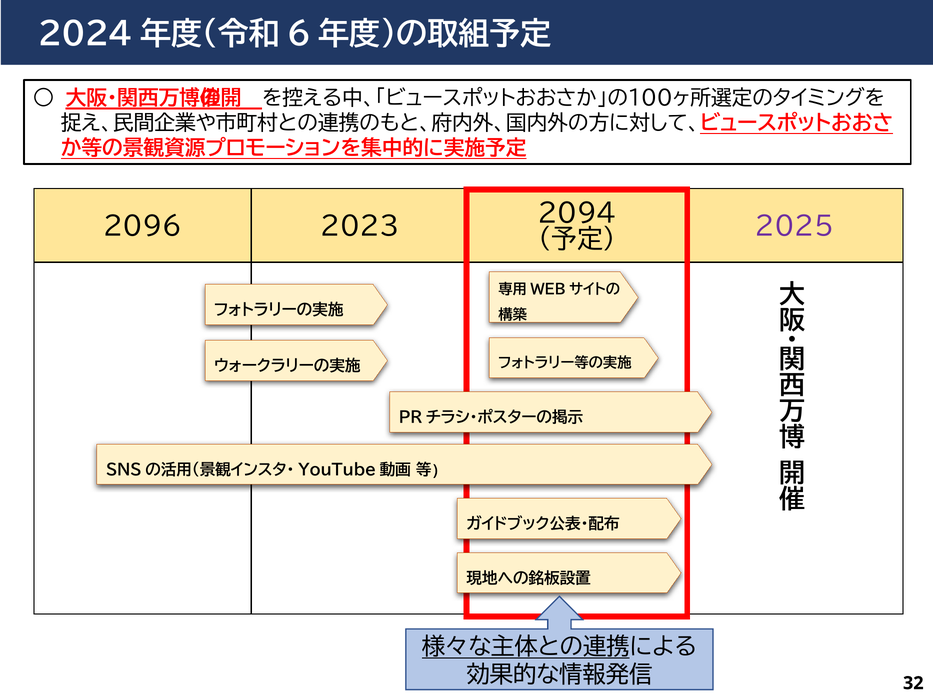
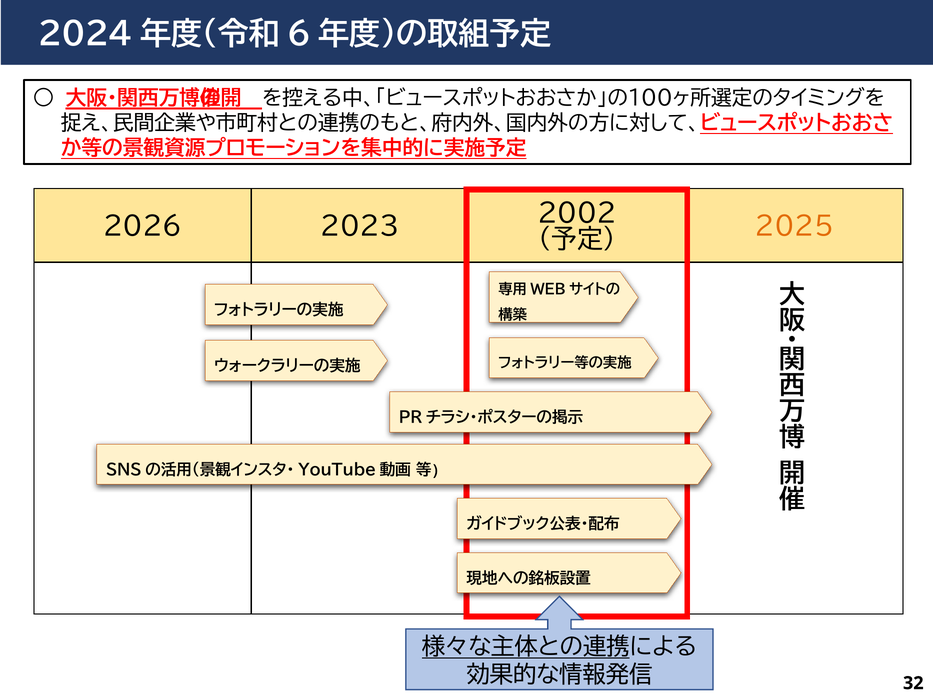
2096: 2096 -> 2026 (143, 227)
2094: 2094 -> 2002 (577, 214)
2025 colour: purple -> orange (794, 227)
